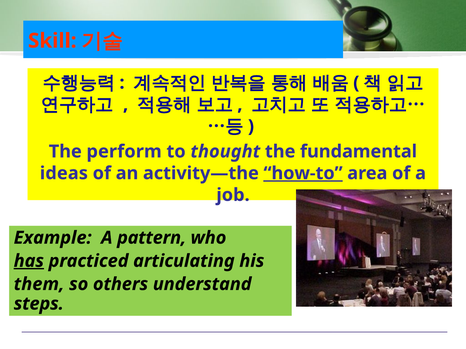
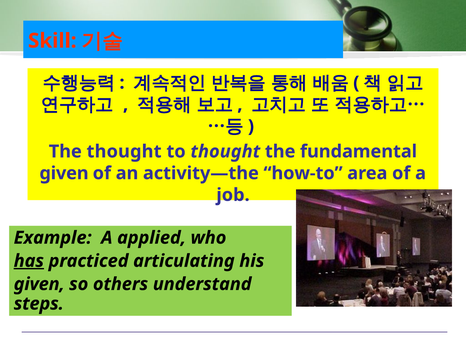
The perform: perform -> thought (124, 152)
ideas: ideas -> given (64, 173)
how-to underline: present -> none (303, 173)
pattern: pattern -> applied (152, 238)
them: them -> given (39, 284)
